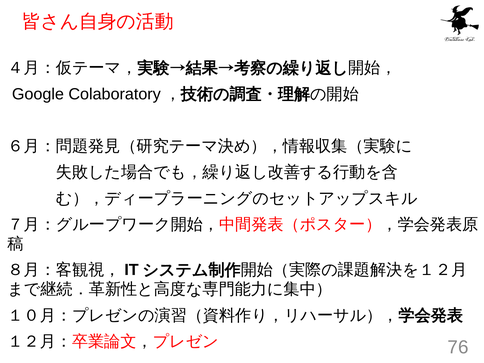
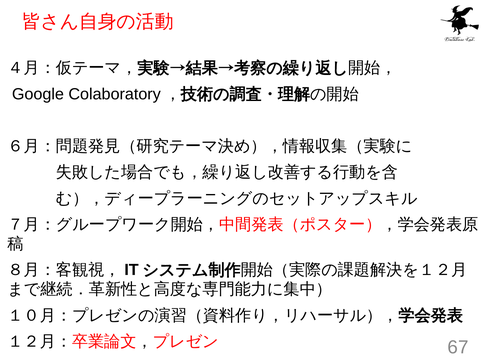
76: 76 -> 67 (458, 347)
